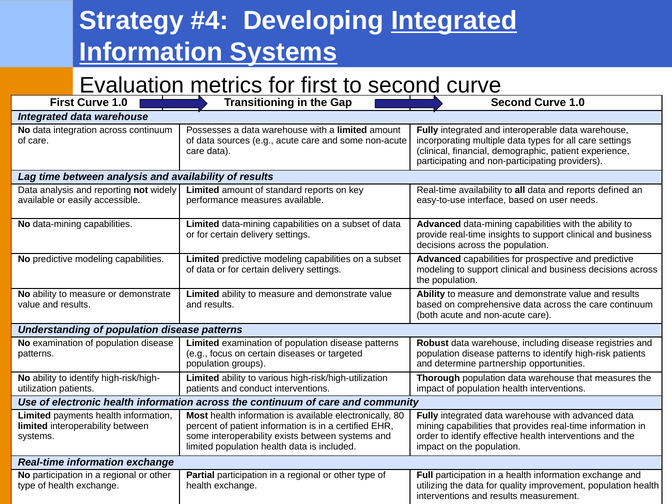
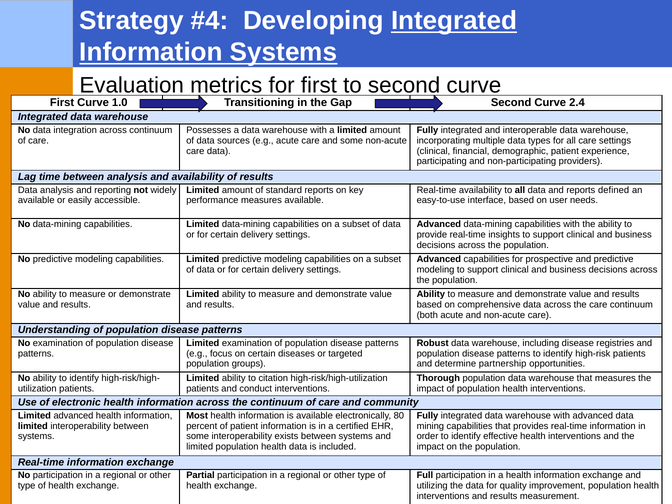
Second Curve 1.0: 1.0 -> 2.4 (577, 102)
various: various -> citation (273, 378)
Limited payments: payments -> advanced (73, 416)
